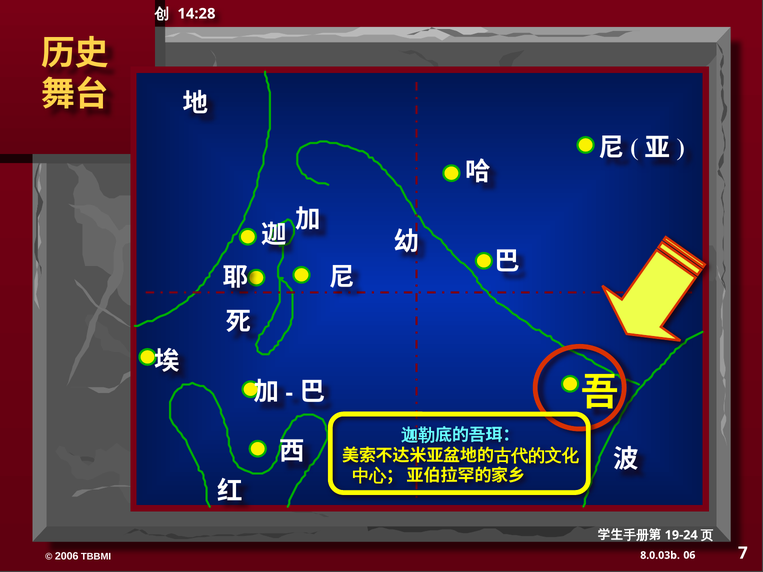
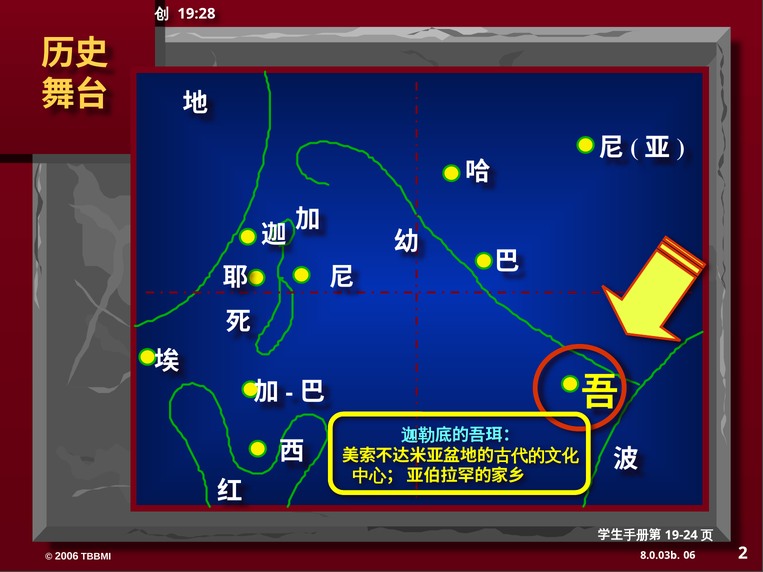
14:28: 14:28 -> 19:28 (196, 14)
7: 7 -> 2 (743, 553)
